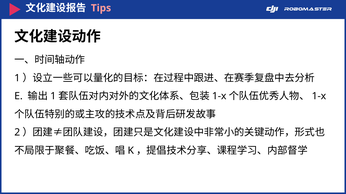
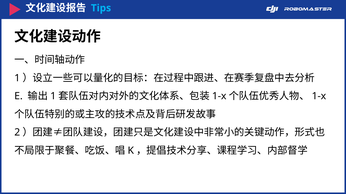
Tips colour: pink -> light blue (101, 8)
